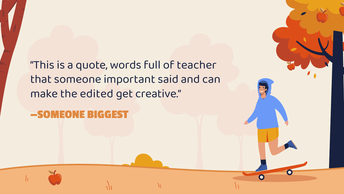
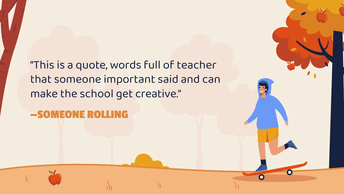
edited: edited -> school (97, 93)
BIGGEST: BIGGEST -> ROLLING (108, 114)
